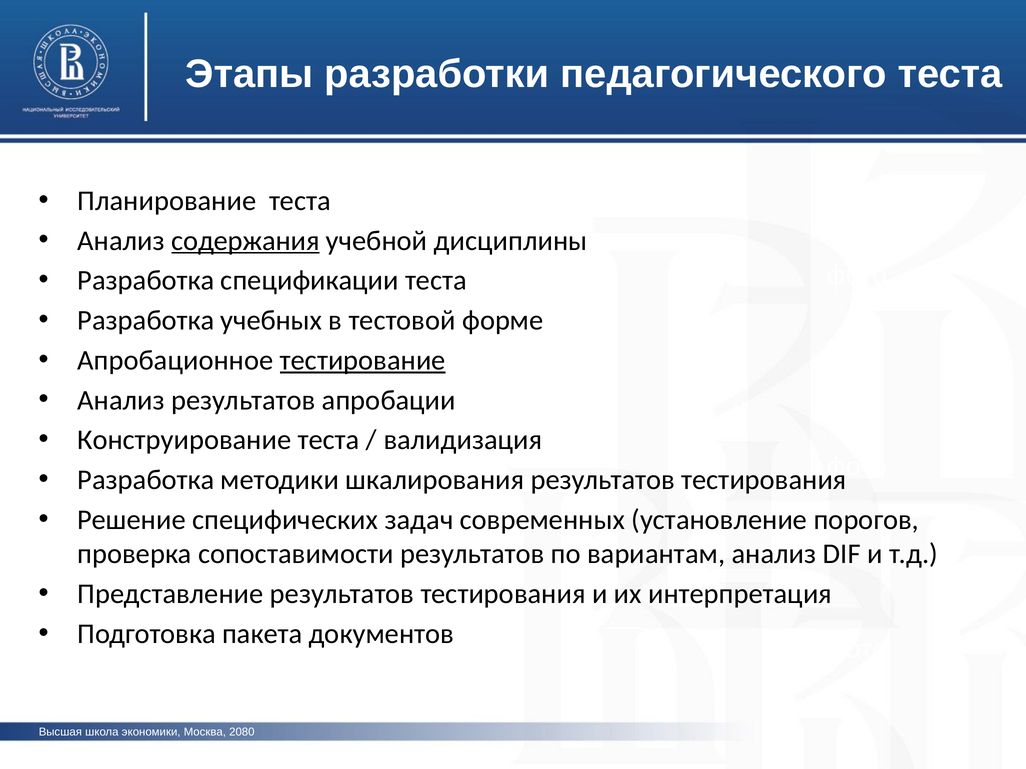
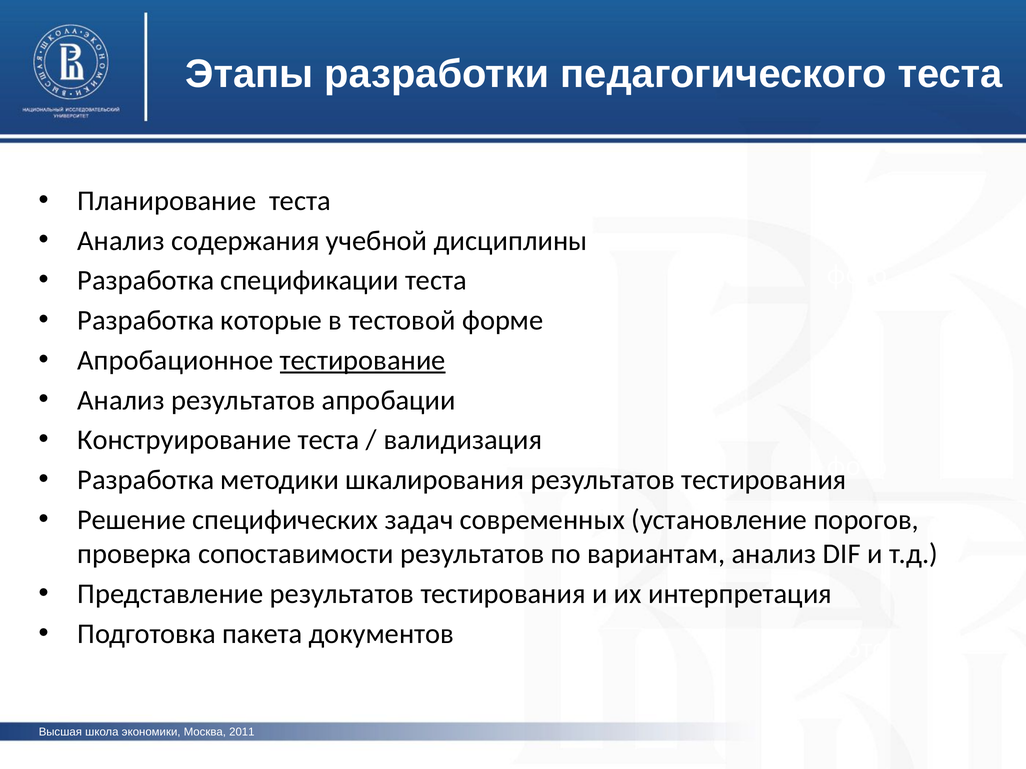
содержания underline: present -> none (245, 241)
учебных: учебных -> которые (271, 321)
2080: 2080 -> 2011 (242, 732)
